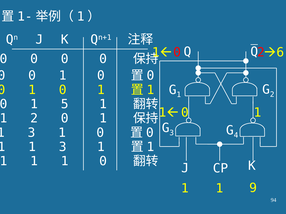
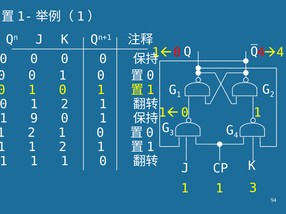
0 2: 2 -> 4 (261, 52)
6: 6 -> 4 (280, 52)
0 1 5: 5 -> 2 (65, 104)
1 2: 2 -> 9 (34, 119)
3: 3 -> 2 (31, 133)
3: 3 -> 2 (63, 147)
1 9: 9 -> 3 (253, 188)
